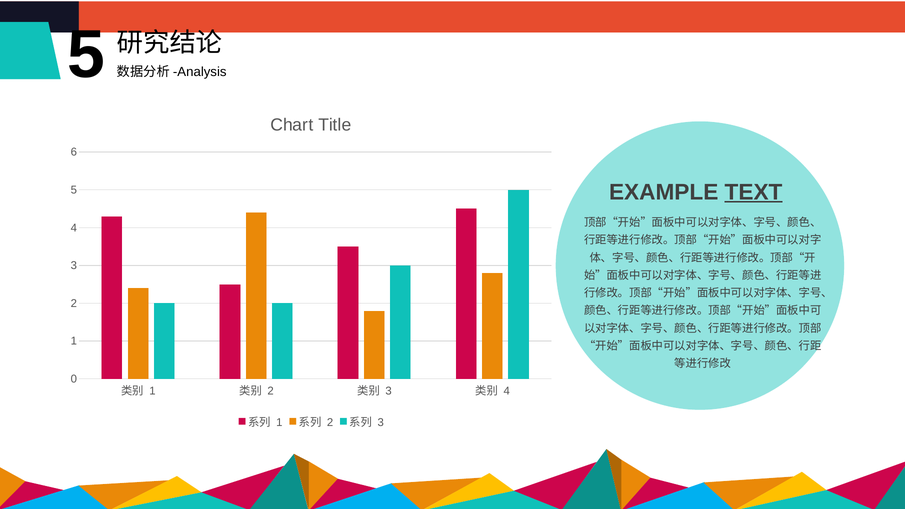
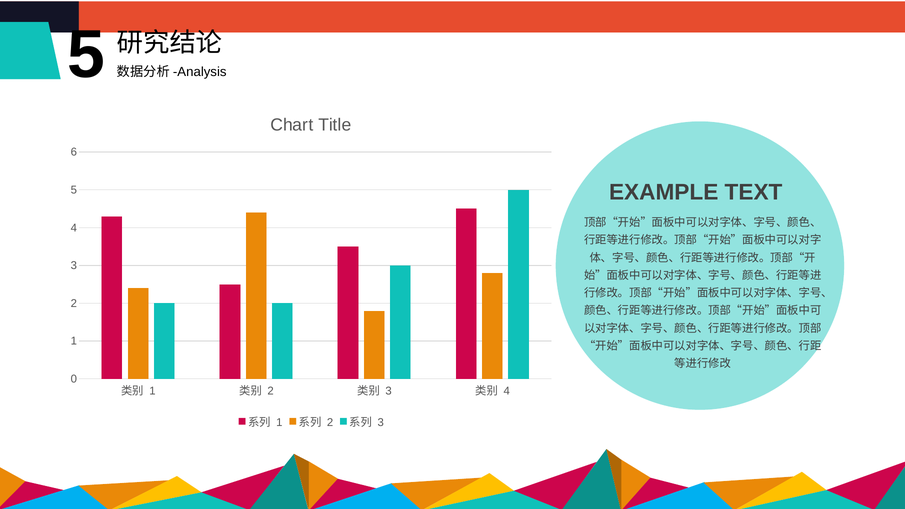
TEXT underline: present -> none (754, 192)
